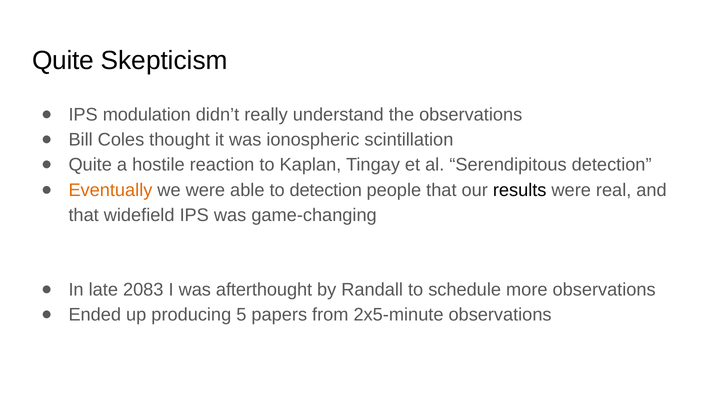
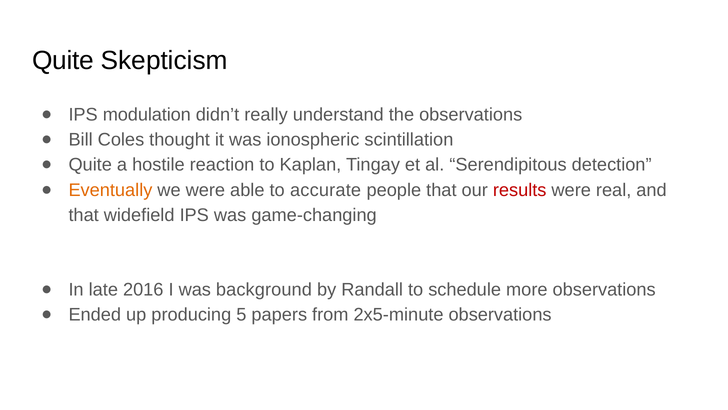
to detection: detection -> accurate (326, 190)
results colour: black -> red (520, 190)
2083: 2083 -> 2016 (143, 289)
afterthought: afterthought -> background (264, 289)
